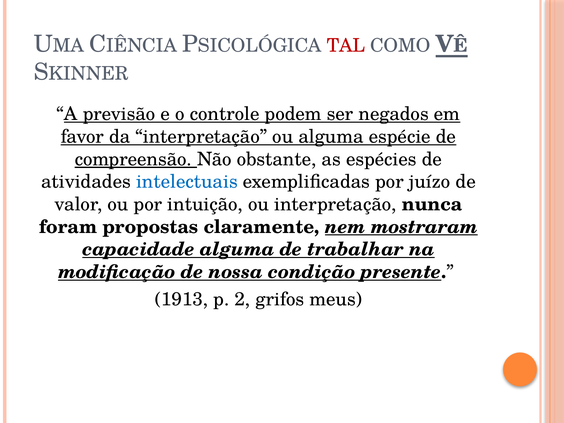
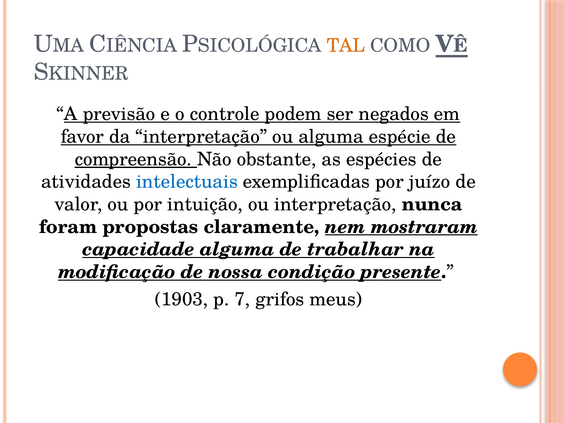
TAL colour: red -> orange (346, 46)
1913: 1913 -> 1903 (181, 299)
2: 2 -> 7 (242, 299)
